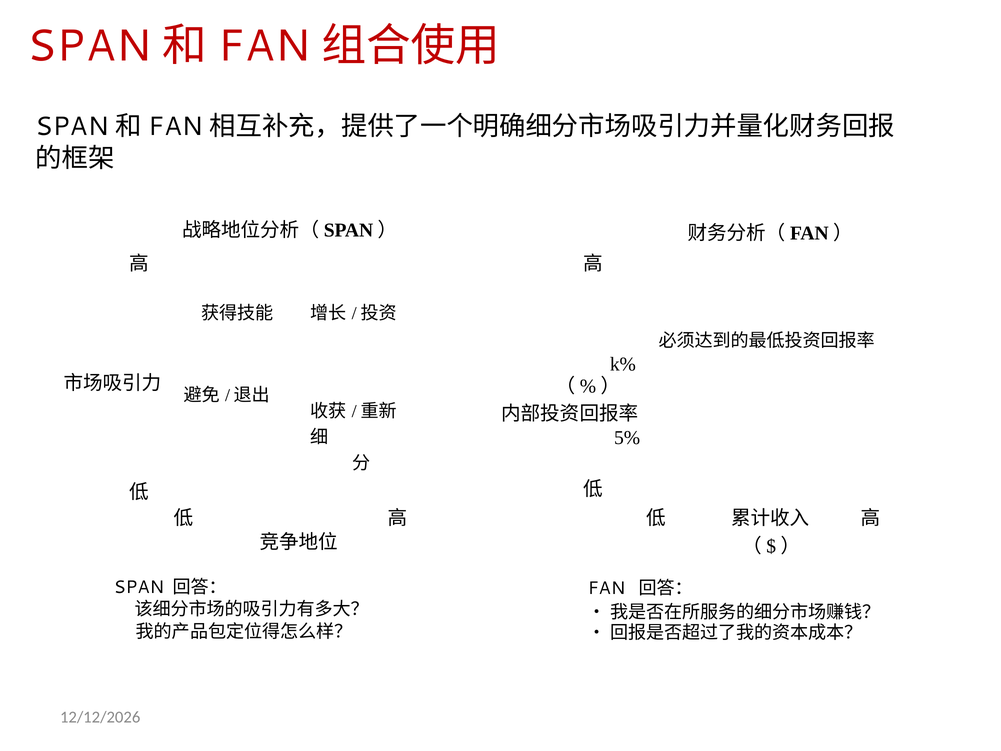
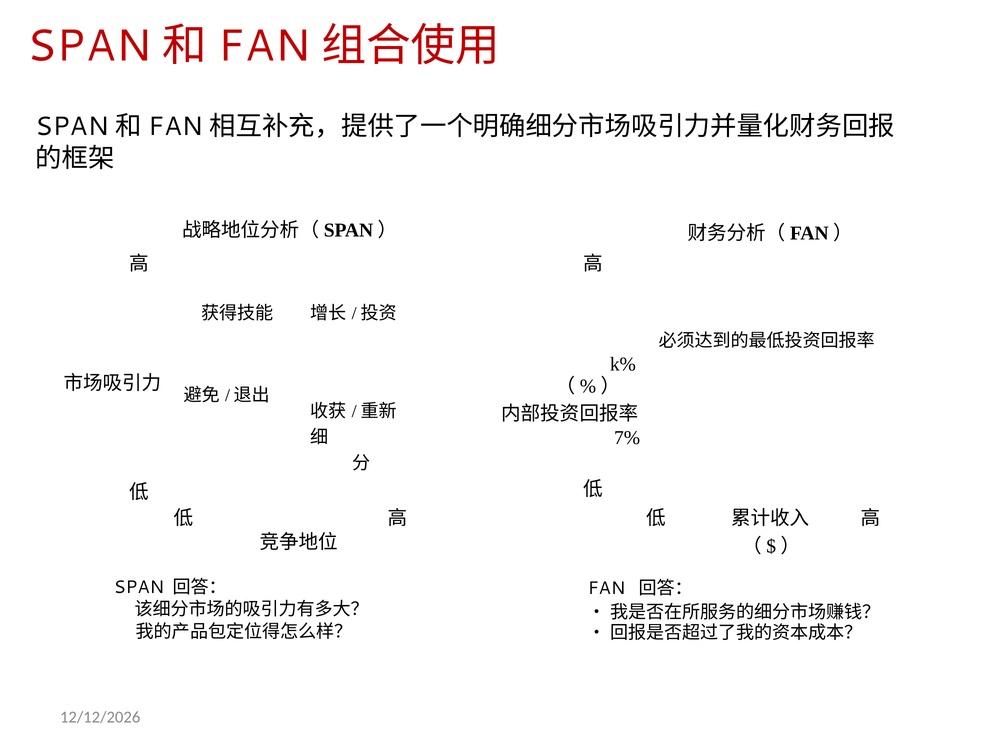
5%: 5% -> 7% (627, 438)
